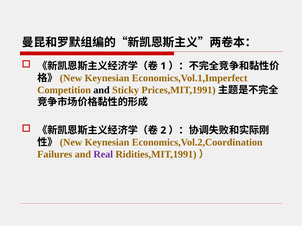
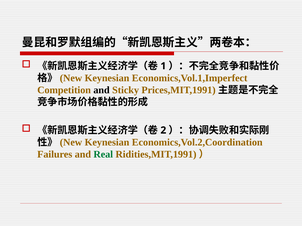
Real colour: purple -> green (103, 155)
